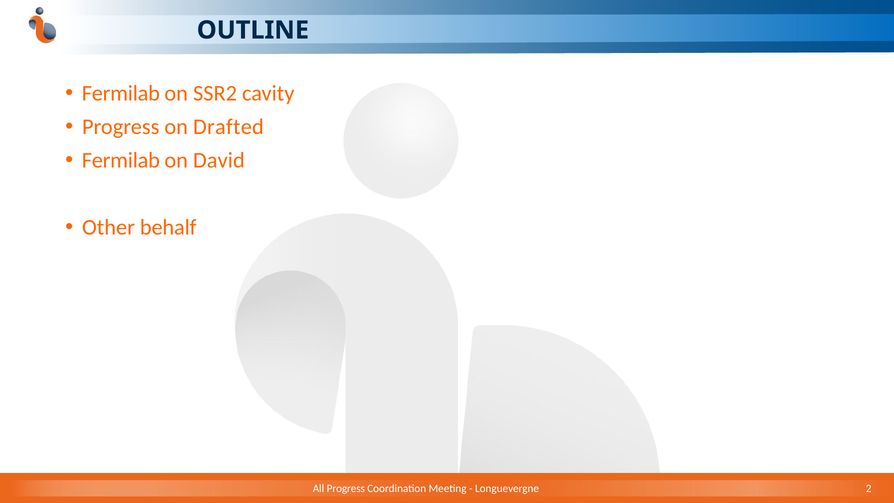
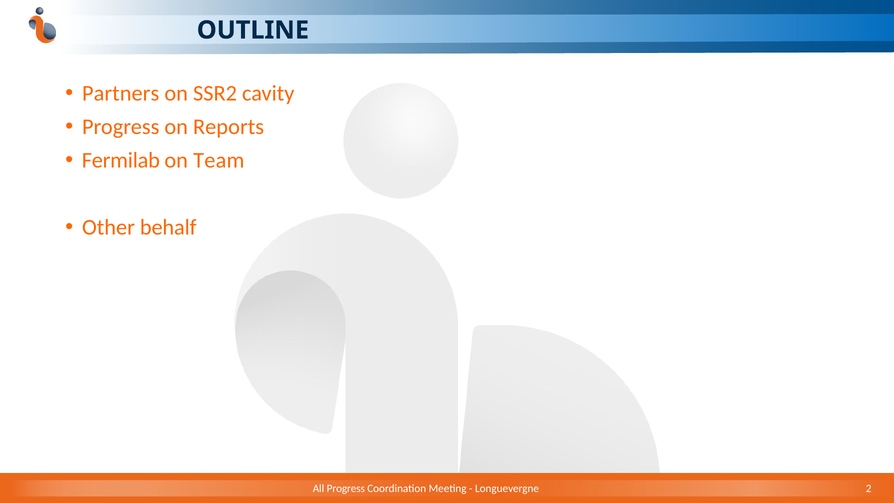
Fermilab: Fermilab -> Partners (121, 93)
Drafted: Drafted -> Reports (229, 127)
David: David -> Team (219, 160)
